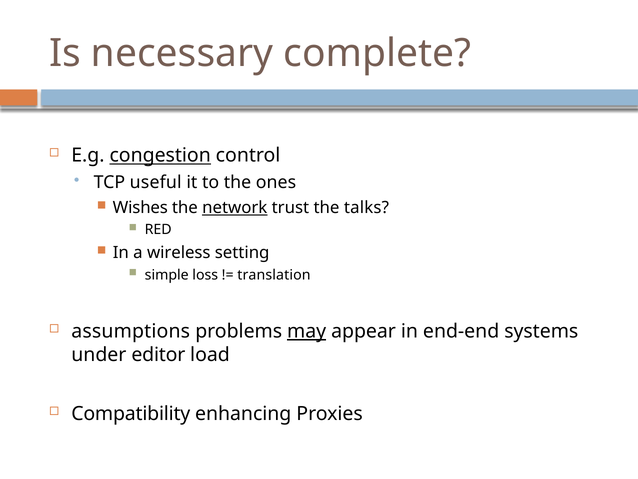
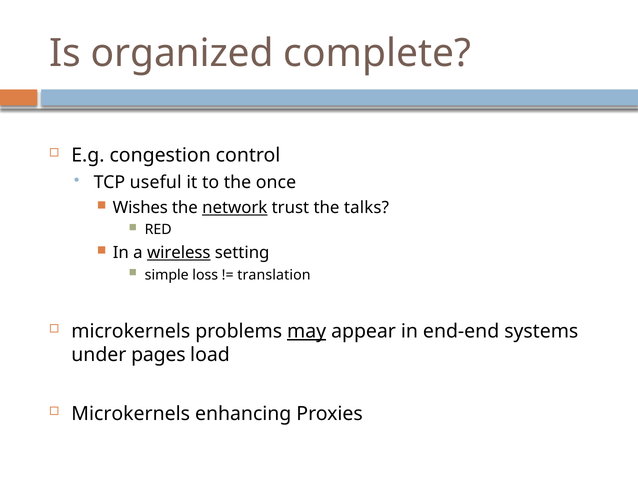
necessary: necessary -> organized (182, 53)
congestion underline: present -> none (160, 155)
ones: ones -> once (276, 182)
wireless underline: none -> present (179, 253)
assumptions: assumptions -> microkernels (131, 331)
editor: editor -> pages (158, 354)
Compatibility: Compatibility -> Microkernels (131, 414)
